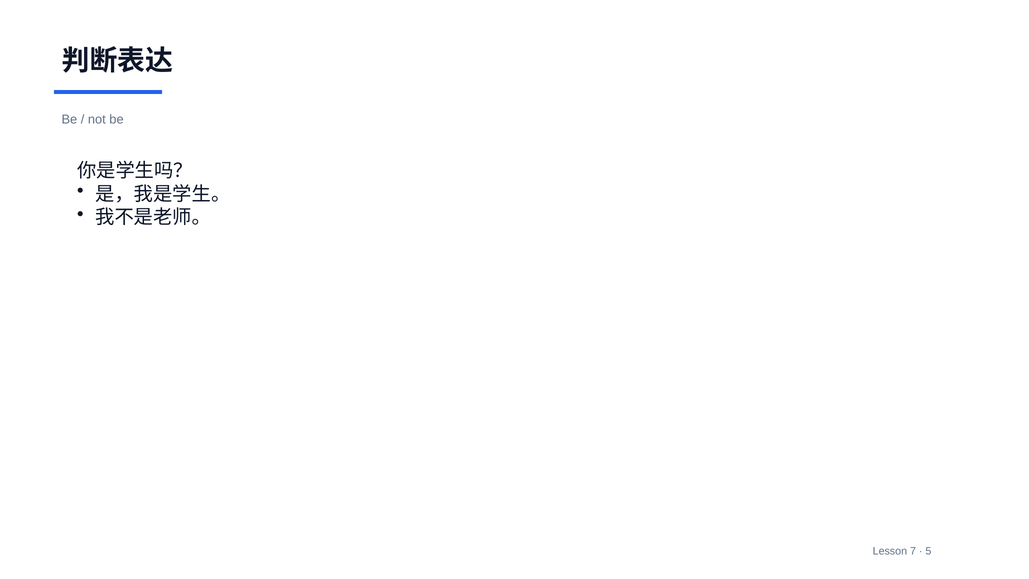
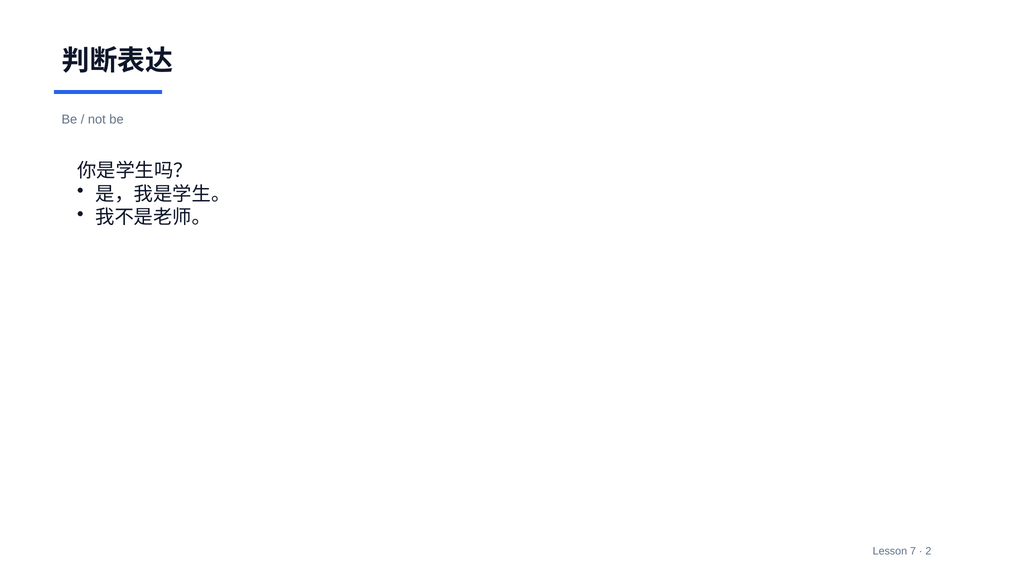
5: 5 -> 2 (928, 551)
